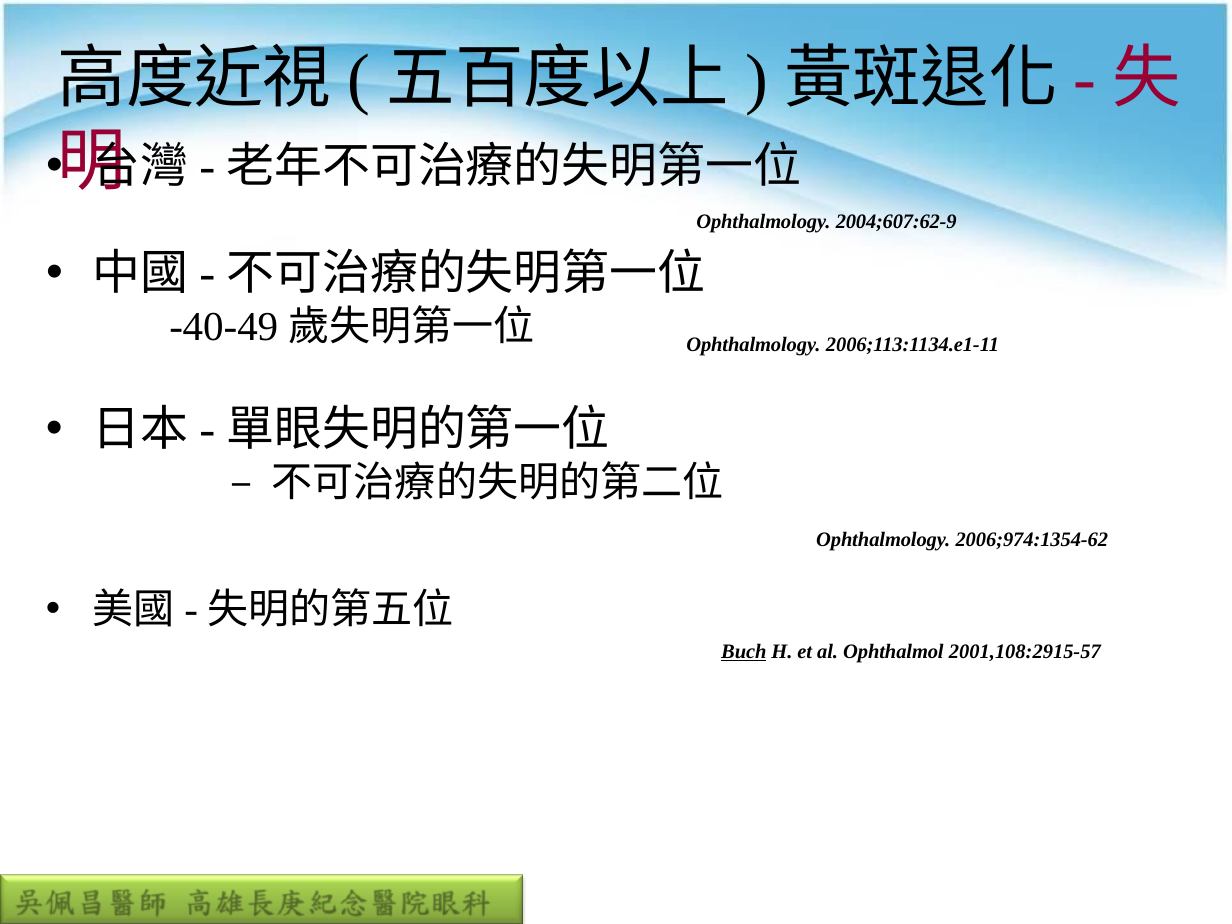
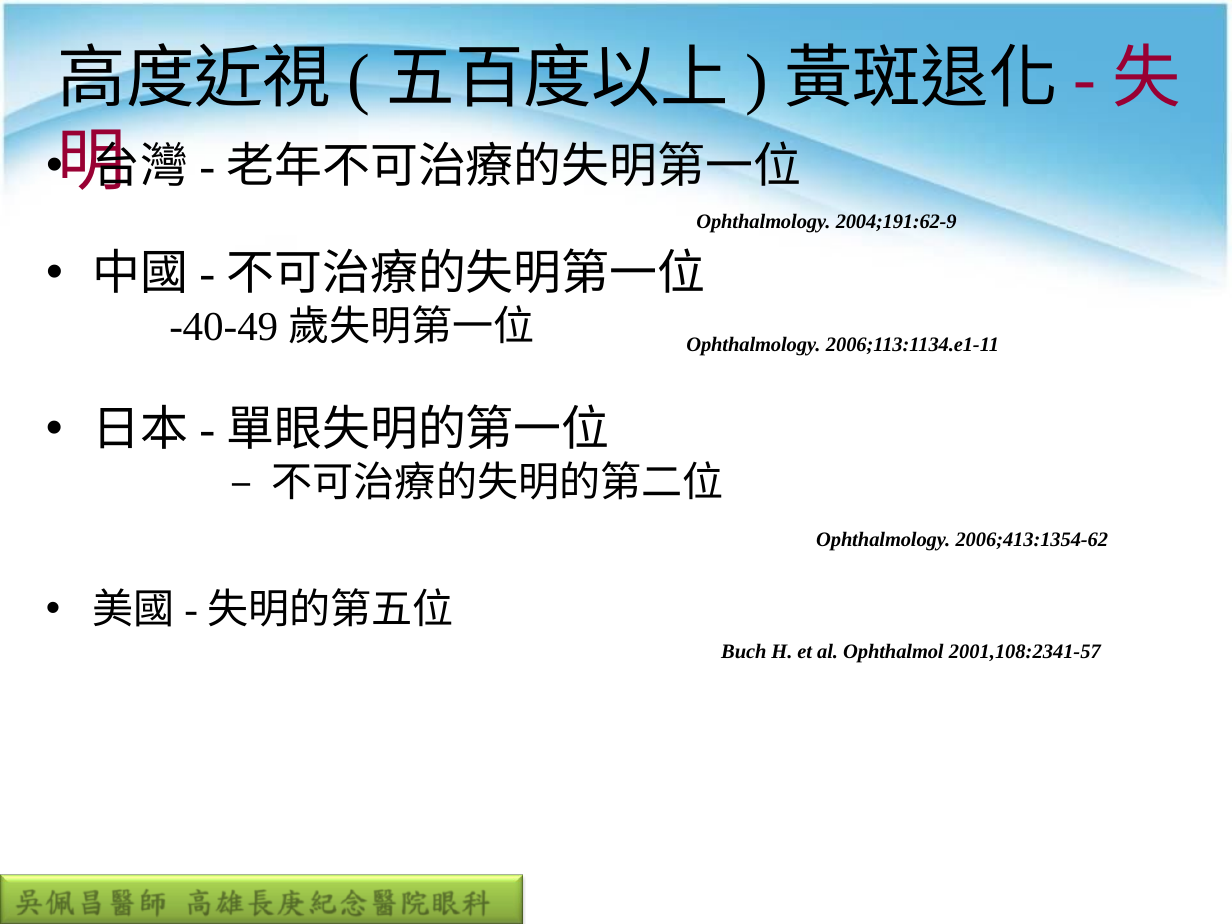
2004;607:62-9: 2004;607:62-9 -> 2004;191:62-9 (896, 222)
2006;974:1354-62: 2006;974:1354-62 -> 2006;413:1354-62 (1032, 539)
Buch underline: present -> none (744, 652)
2001,108:2915-57: 2001,108:2915-57 -> 2001,108:2341-57 (1025, 652)
